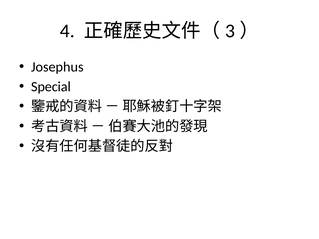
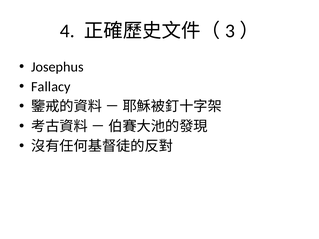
Special: Special -> Fallacy (51, 87)
